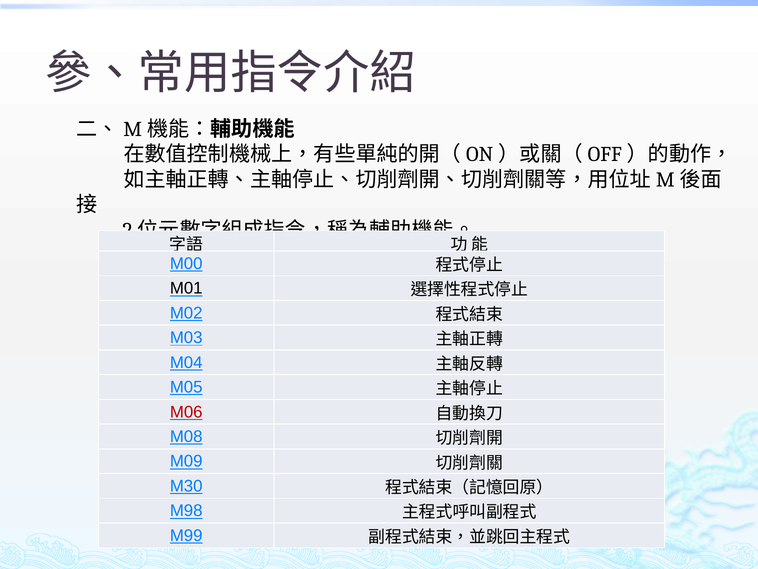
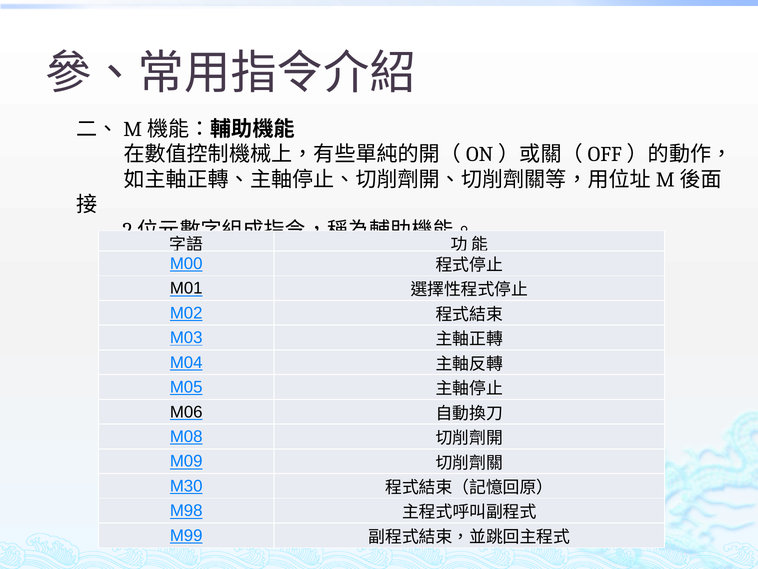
M06 colour: red -> black (186, 412)
